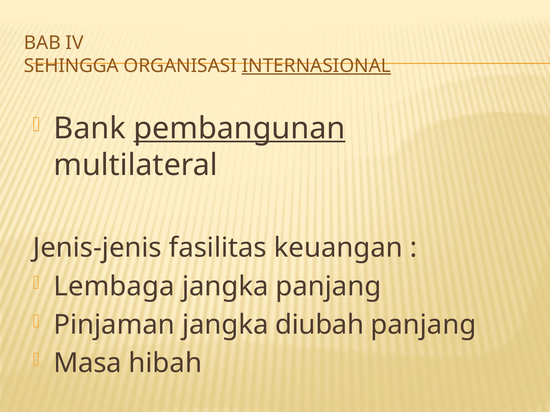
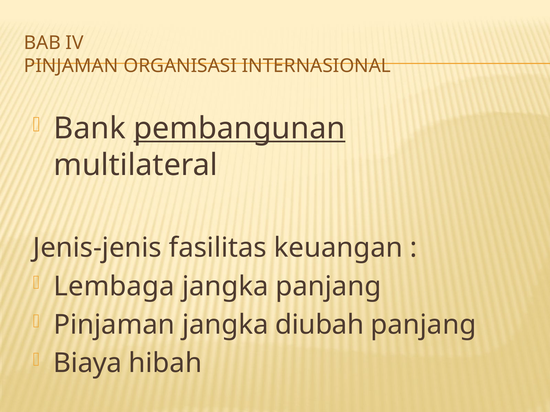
SEHINGGA: SEHINGGA -> PINJAMAN (71, 66)
INTERNASIONAL underline: present -> none (316, 66)
Masa: Masa -> Biaya (88, 364)
